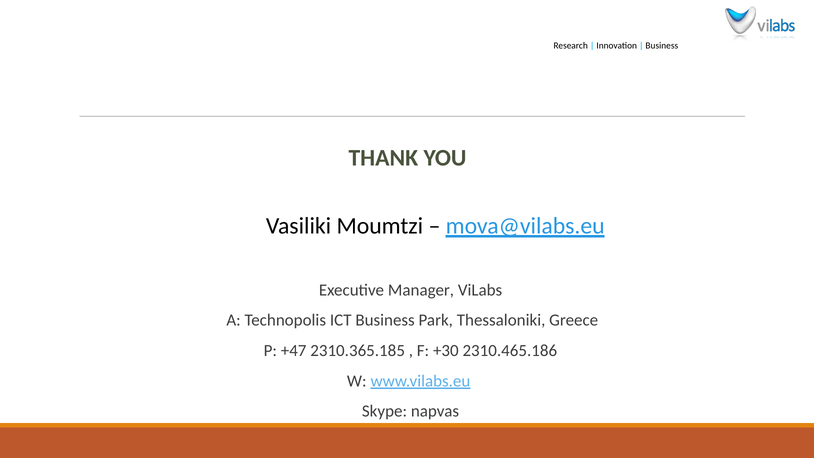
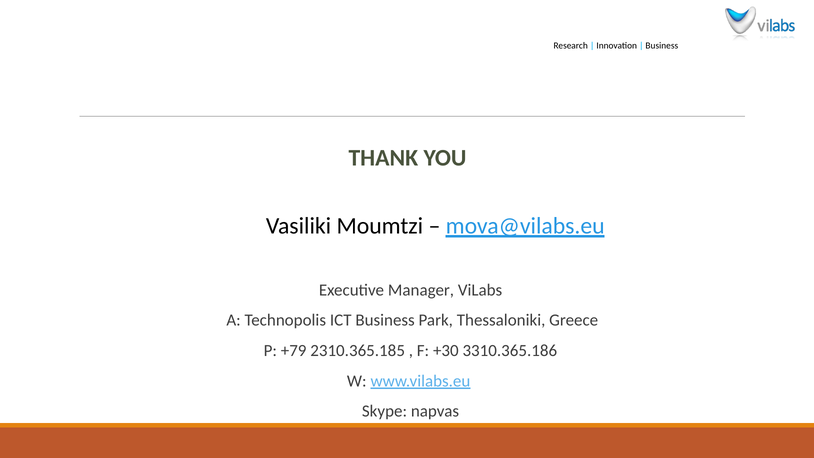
+47: +47 -> +79 (294, 350)
2310.465.186: 2310.465.186 -> 3310.365.186 (510, 350)
